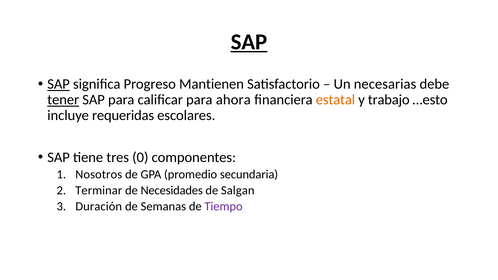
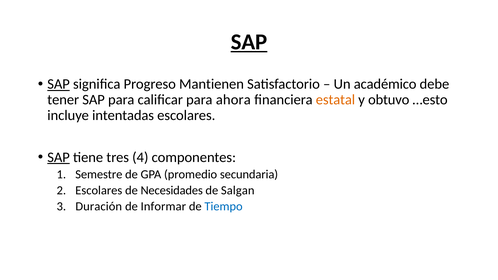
necesarias: necesarias -> académico (385, 84)
tener underline: present -> none (63, 100)
trabajo: trabajo -> obtuvo (389, 100)
requeridas: requeridas -> intentadas (123, 116)
SAP underline: none -> present (59, 157)
0: 0 -> 4 (140, 157)
Nosotros: Nosotros -> Semestre (99, 175)
Terminar: Terminar -> Escolares (99, 191)
Semanas: Semanas -> Informar (163, 207)
Tiempo colour: purple -> blue (224, 207)
